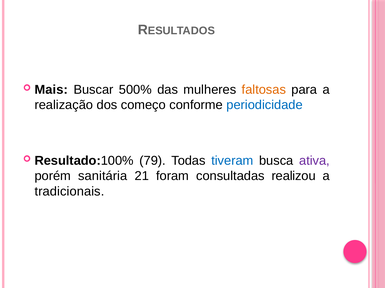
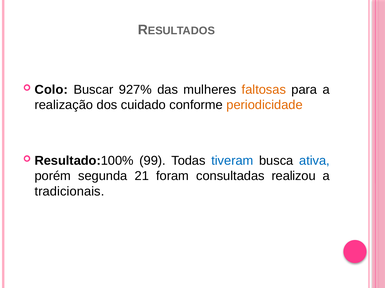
Mais: Mais -> Colo (51, 90)
500%: 500% -> 927% (135, 90)
começo: começo -> cuidado (143, 105)
periodicidade colour: blue -> orange (265, 105)
79: 79 -> 99 (153, 161)
ativa colour: purple -> blue (314, 161)
sanitária: sanitária -> segunda (103, 176)
